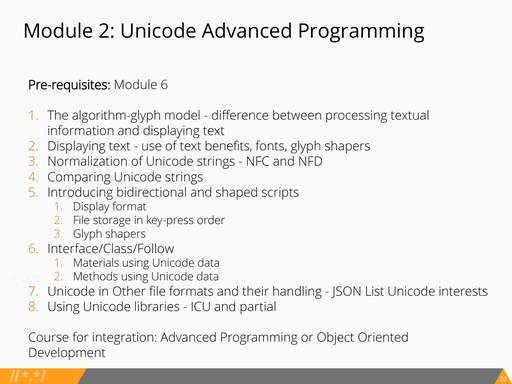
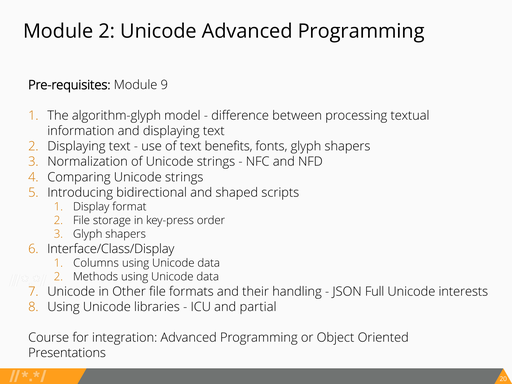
Module 6: 6 -> 9 (164, 85)
Interface/Class/Follow: Interface/Class/Follow -> Interface/Class/Display (111, 249)
Materials: Materials -> Columns (96, 263)
List: List -> Full (375, 291)
Development: Development -> Presentations (67, 353)
